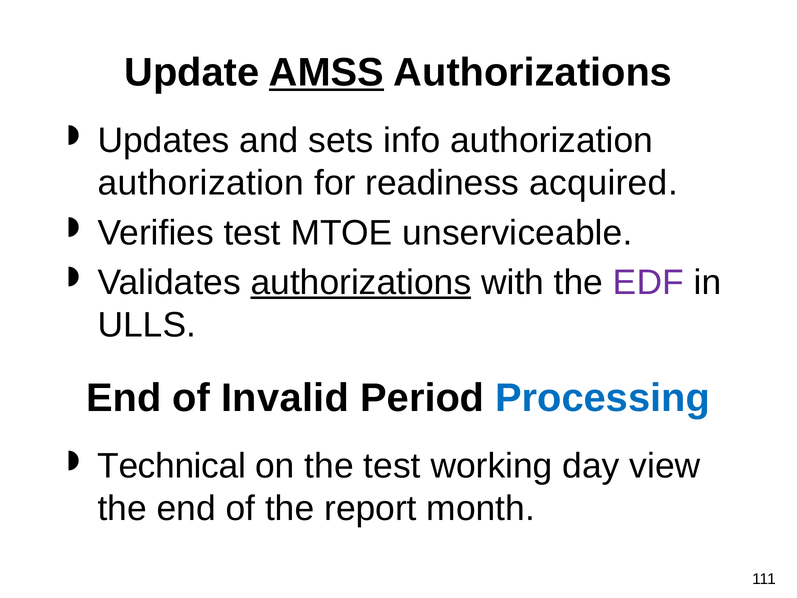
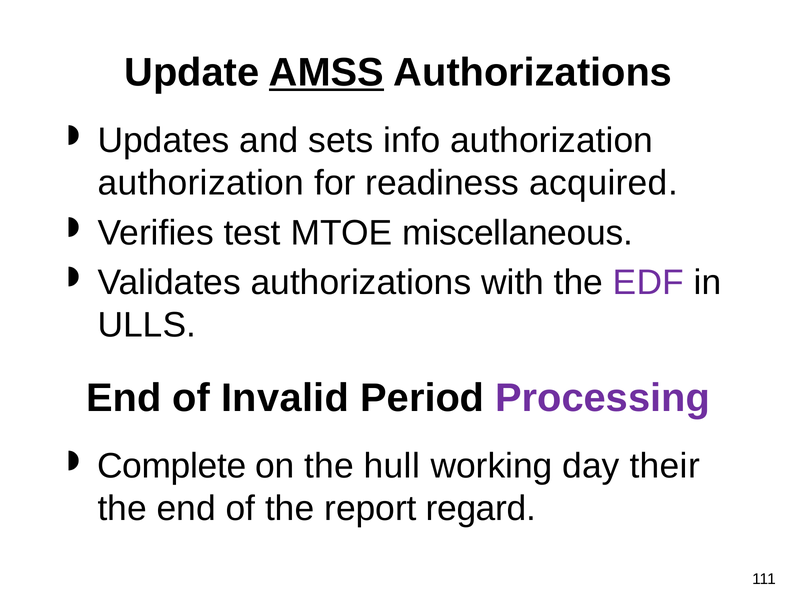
unserviceable: unserviceable -> miscellaneous (518, 233)
authorizations underline: present -> none (361, 282)
Processing colour: blue -> purple (603, 398)
Technical: Technical -> Complete (172, 466)
the test: test -> hull (392, 466)
view: view -> their (665, 466)
month: month -> regard (481, 509)
